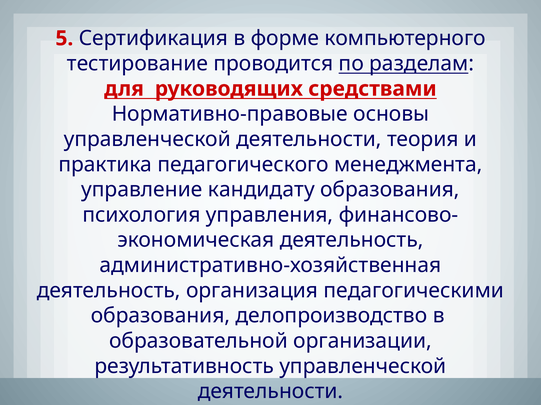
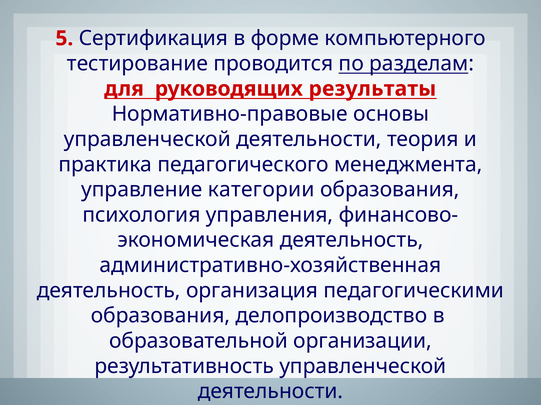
средствами: средствами -> результаты (372, 89)
кандидату: кандидату -> категории (261, 190)
